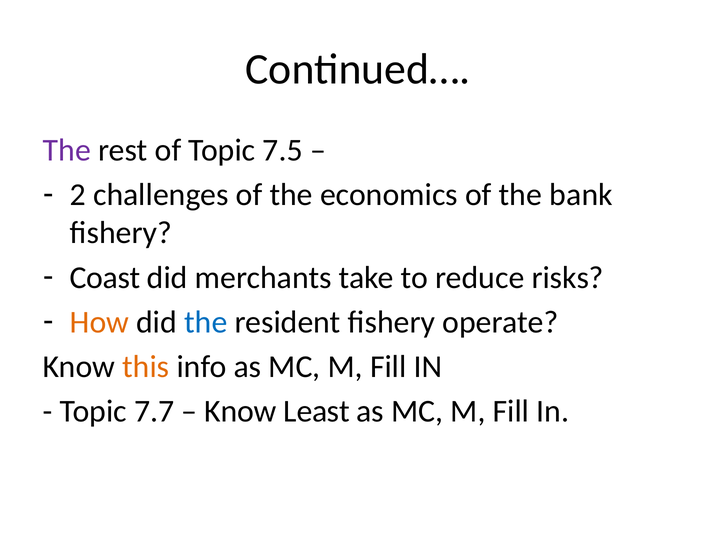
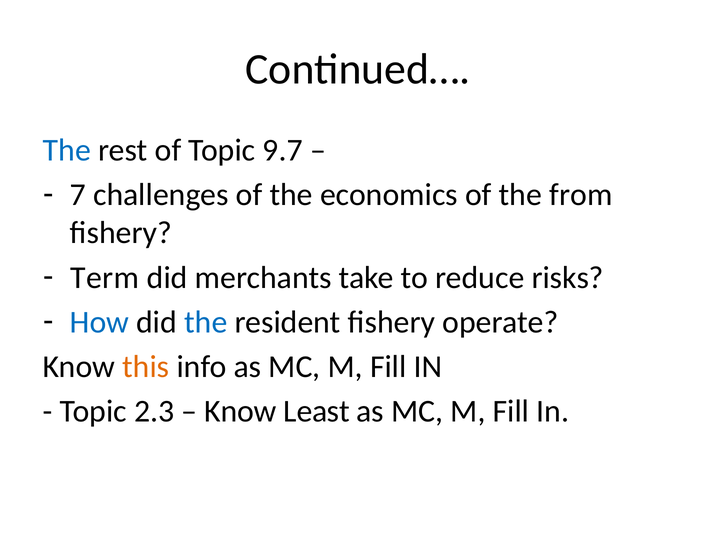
The colour: purple -> blue (67, 150)
7.5: 7.5 -> 9.7 (283, 150)
2: 2 -> 7 (78, 195)
bank: bank -> from (581, 195)
Coast: Coast -> Term (105, 278)
How colour: orange -> blue (99, 322)
7.7: 7.7 -> 2.3 (154, 411)
